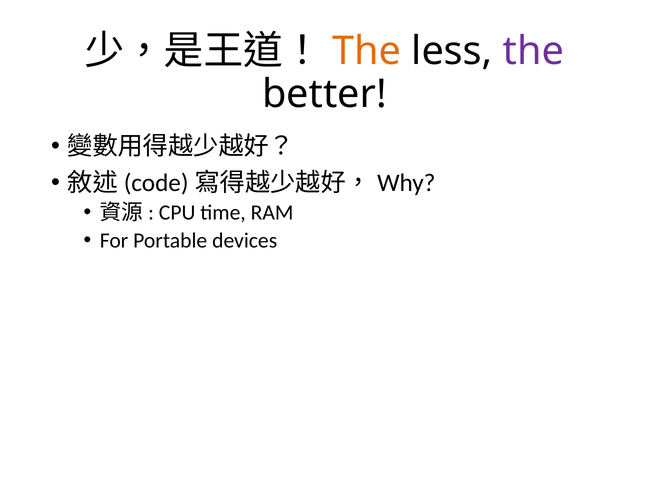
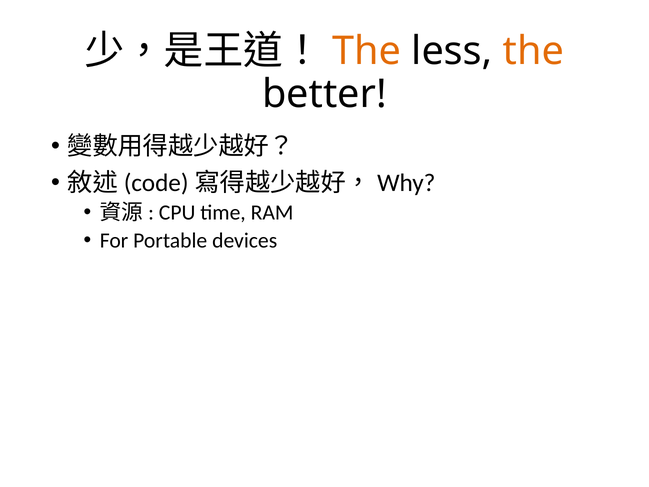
the colour: purple -> orange (533, 51)
